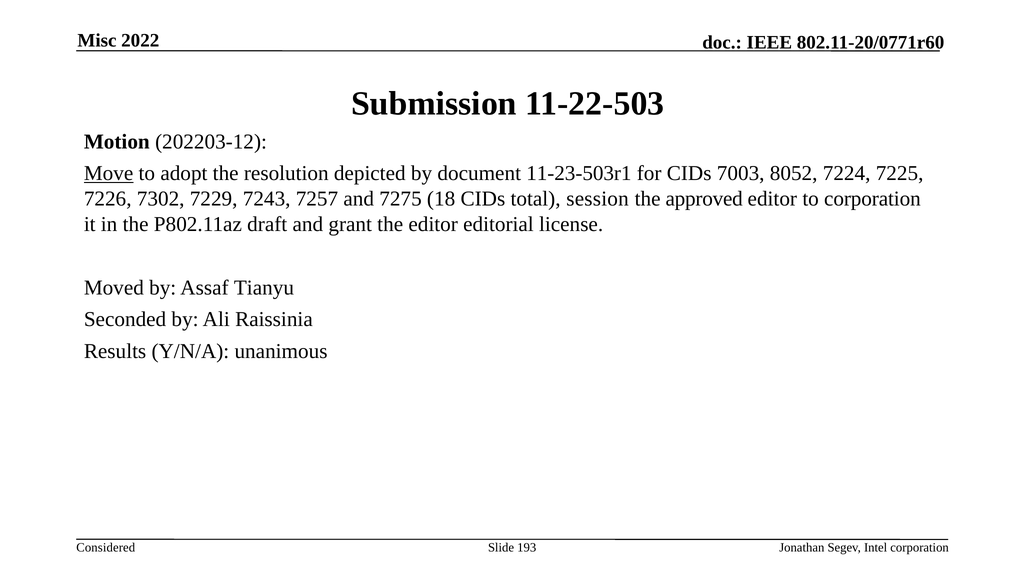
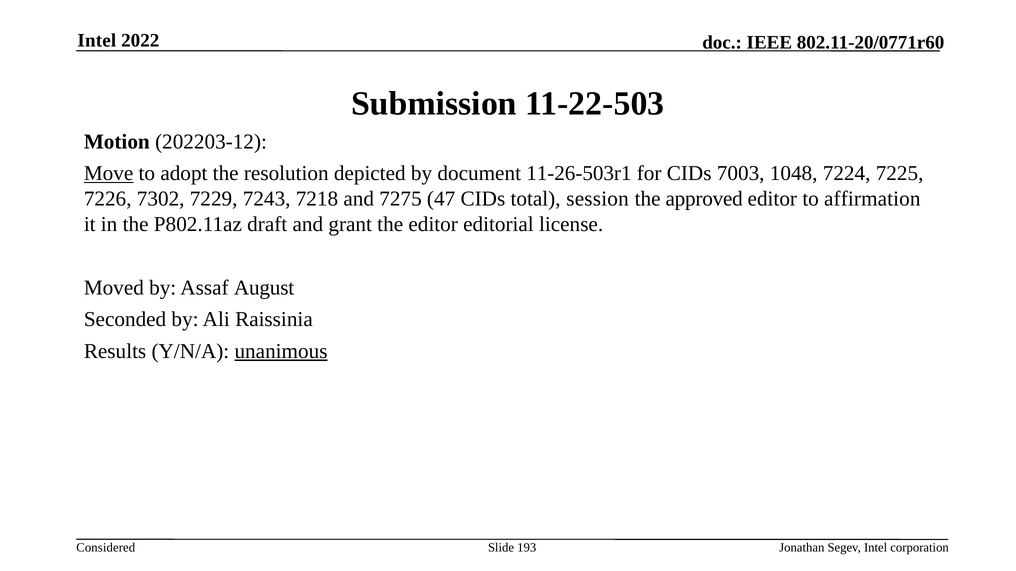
Misc: Misc -> Intel (97, 40)
11-23-503r1: 11-23-503r1 -> 11-26-503r1 (579, 174)
8052: 8052 -> 1048 (794, 174)
7257: 7257 -> 7218 (317, 199)
18: 18 -> 47 (441, 199)
to corporation: corporation -> affirmation (872, 199)
Tianyu: Tianyu -> August (264, 288)
unanimous underline: none -> present (281, 351)
